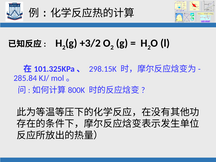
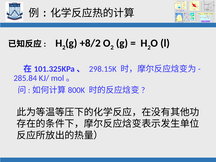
+3/2: +3/2 -> +8/2 (90, 43)
